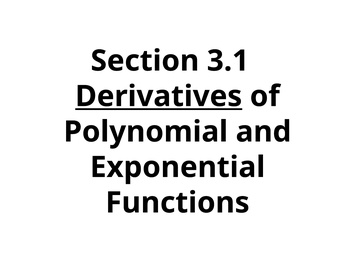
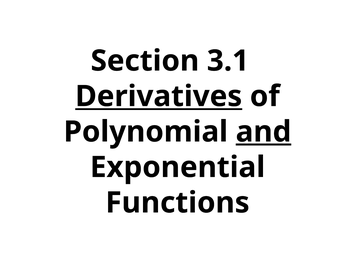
and underline: none -> present (264, 132)
